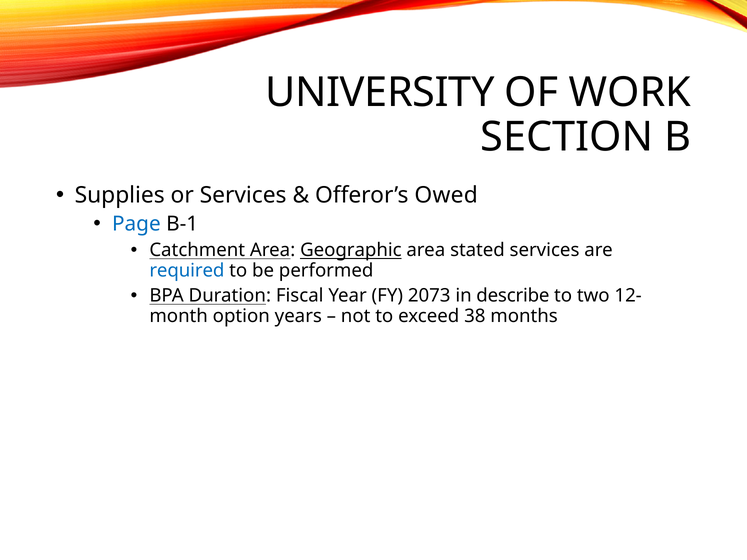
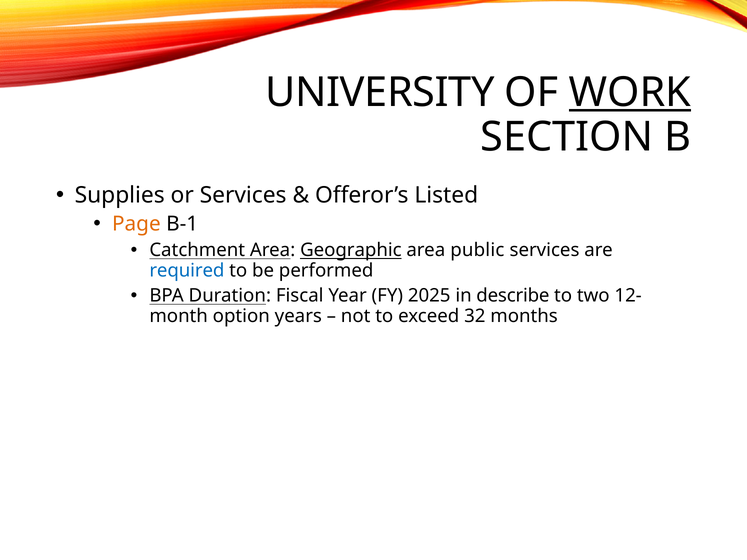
WORK underline: none -> present (630, 93)
Owed: Owed -> Listed (446, 195)
Page colour: blue -> orange (136, 224)
stated: stated -> public (477, 250)
2073: 2073 -> 2025 (429, 296)
38: 38 -> 32 (475, 316)
